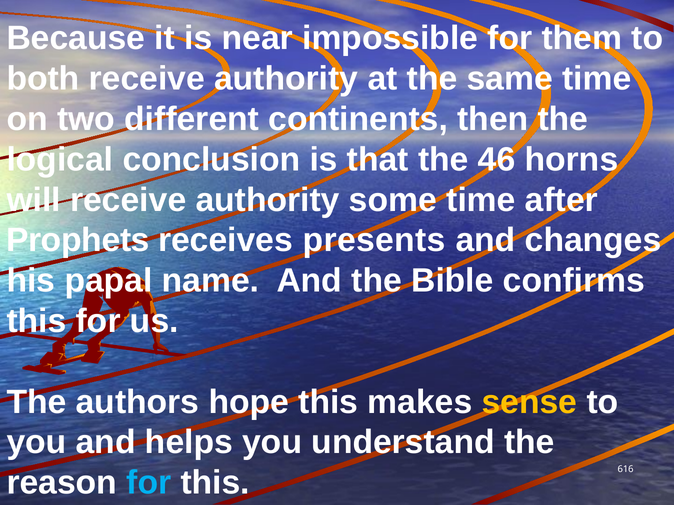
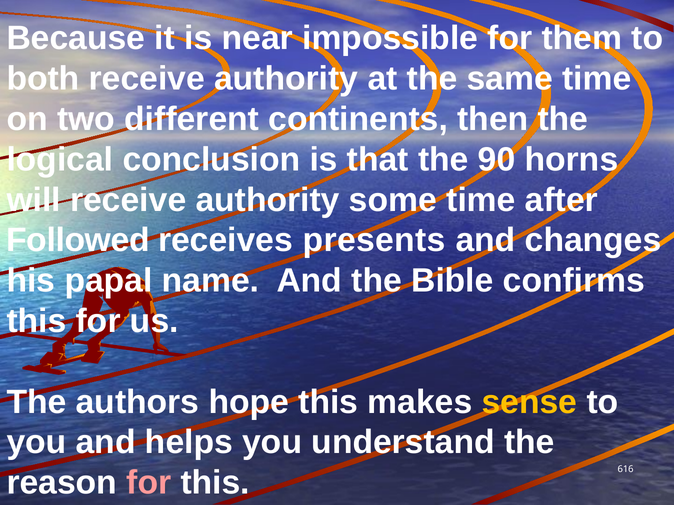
46: 46 -> 90 (497, 160)
Prophets: Prophets -> Followed (78, 241)
for colour: light blue -> pink (149, 483)
